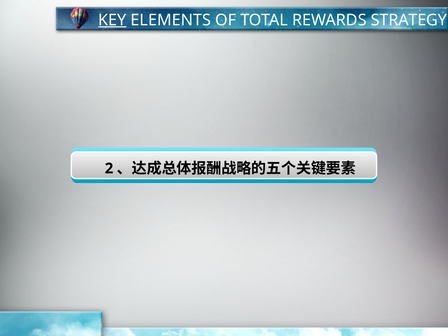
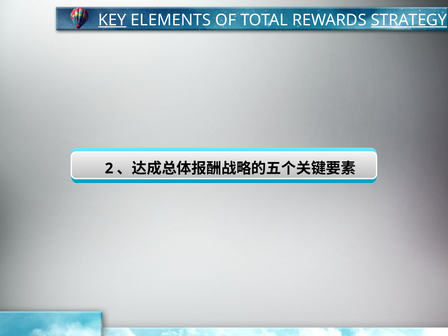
STRATEGY underline: none -> present (409, 20)
